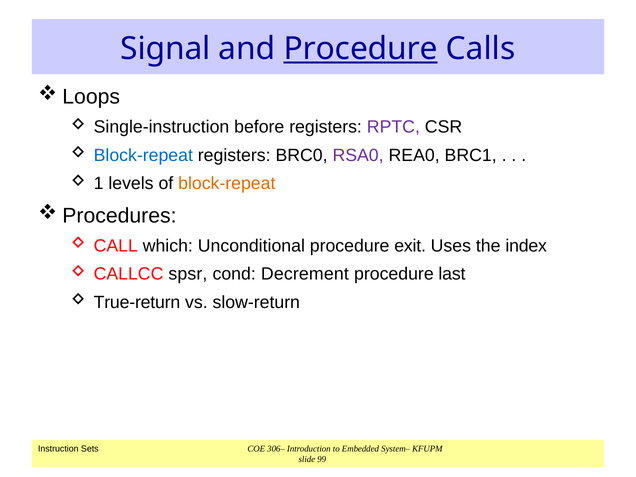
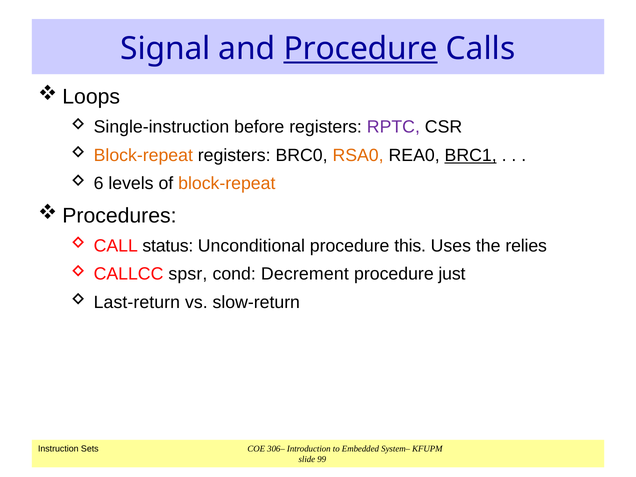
Block-repeat colour: blue -> orange (143, 155)
RSA0 colour: purple -> orange (358, 155)
BRC1 underline: none -> present (471, 155)
1: 1 -> 6 (99, 184)
which: which -> status (168, 246)
exit: exit -> this (410, 246)
index: index -> relies (526, 246)
last: last -> just (452, 274)
True-return: True-return -> Last-return (137, 302)
